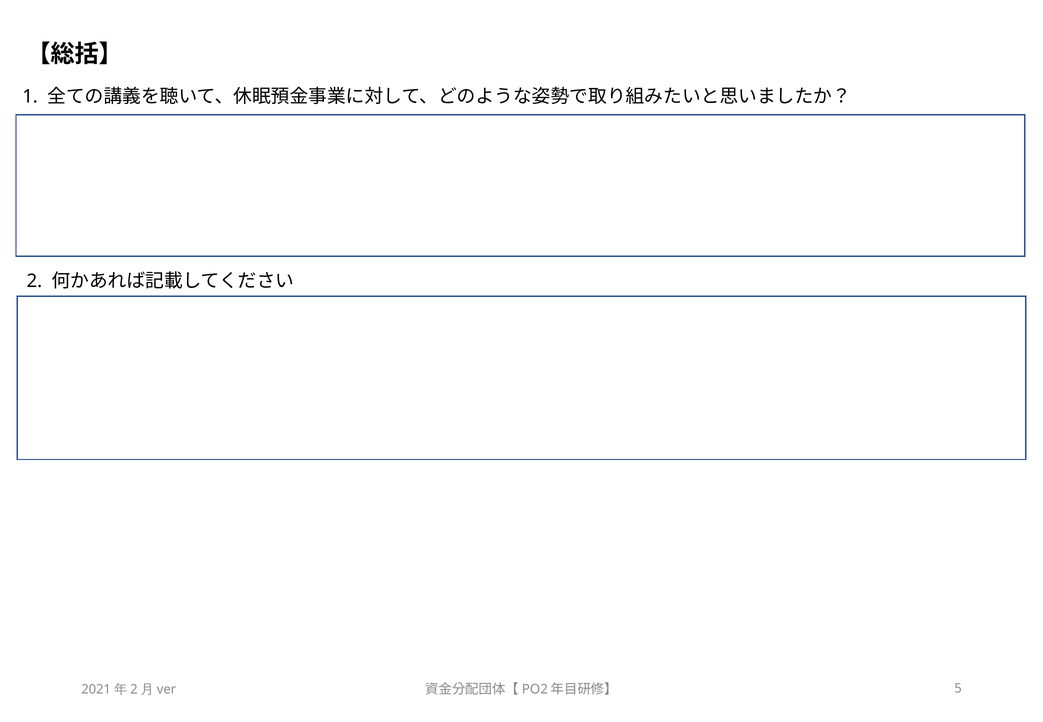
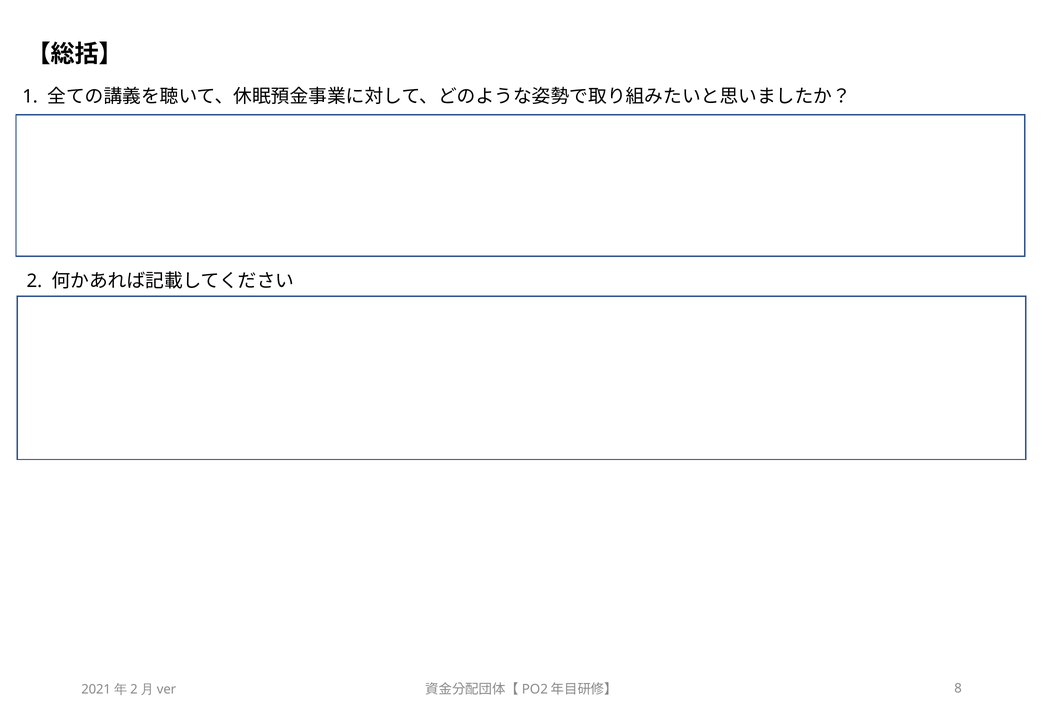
5: 5 -> 8 (958, 688)
